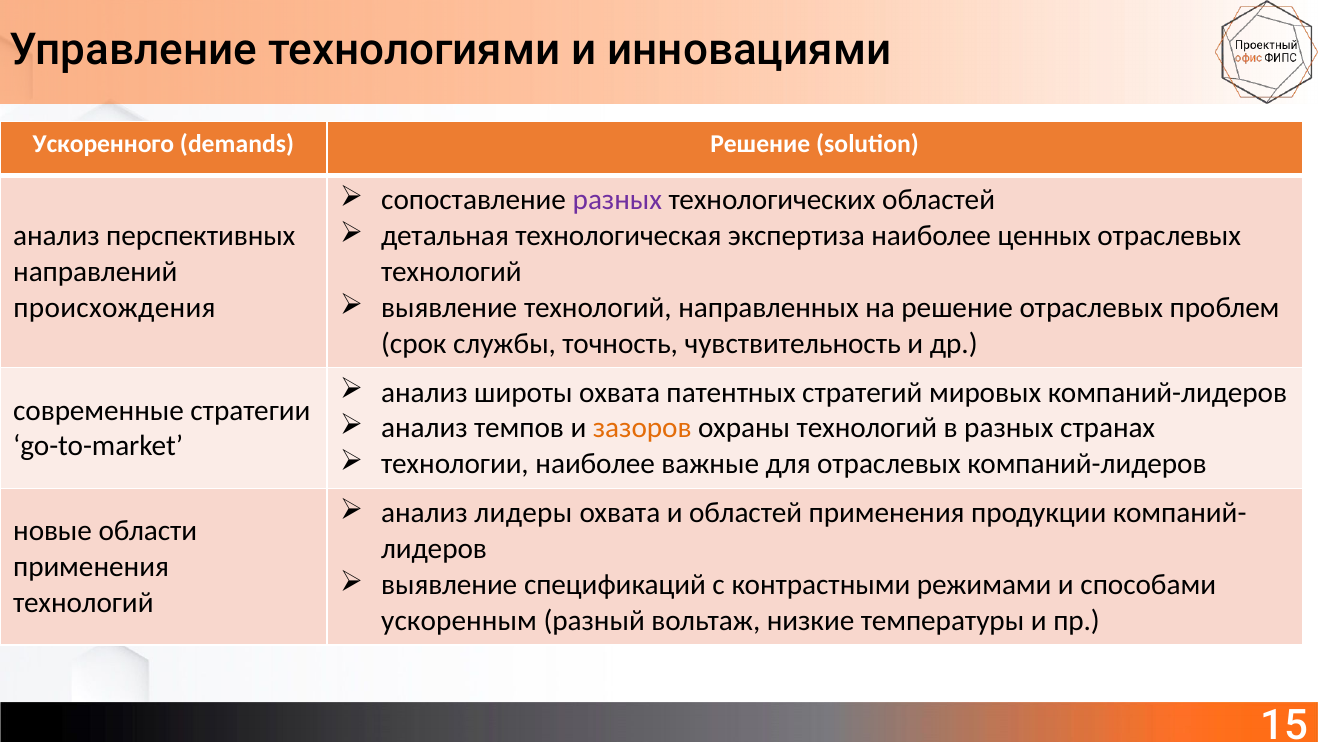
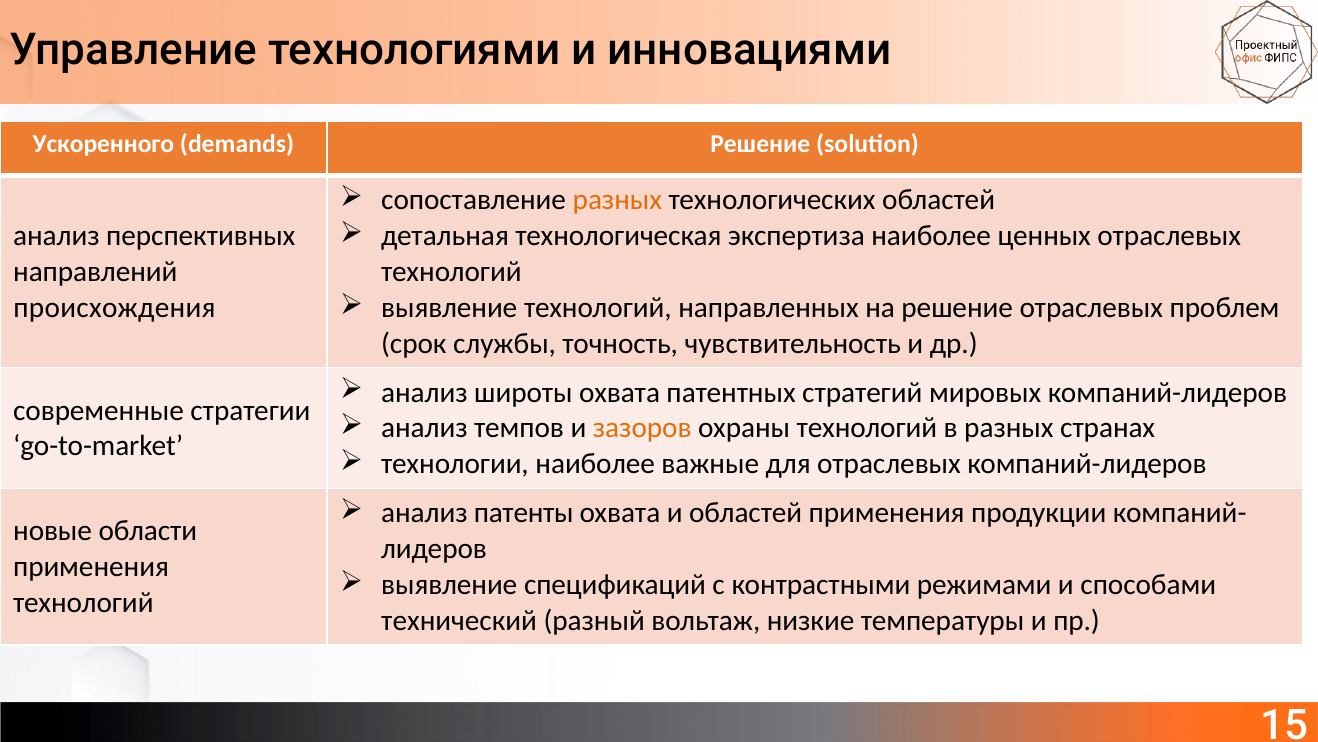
разных colour: purple -> orange (617, 200)
лидеры: лидеры -> патенты (524, 513)
ускоренным: ускоренным -> технический (459, 620)
